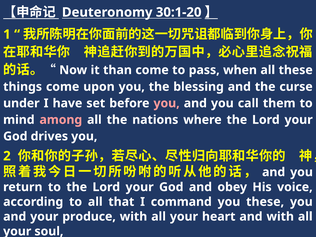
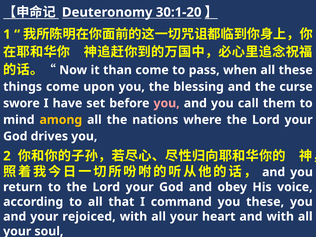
under: under -> swore (21, 103)
among colour: pink -> yellow (61, 120)
produce: produce -> rejoiced (89, 217)
